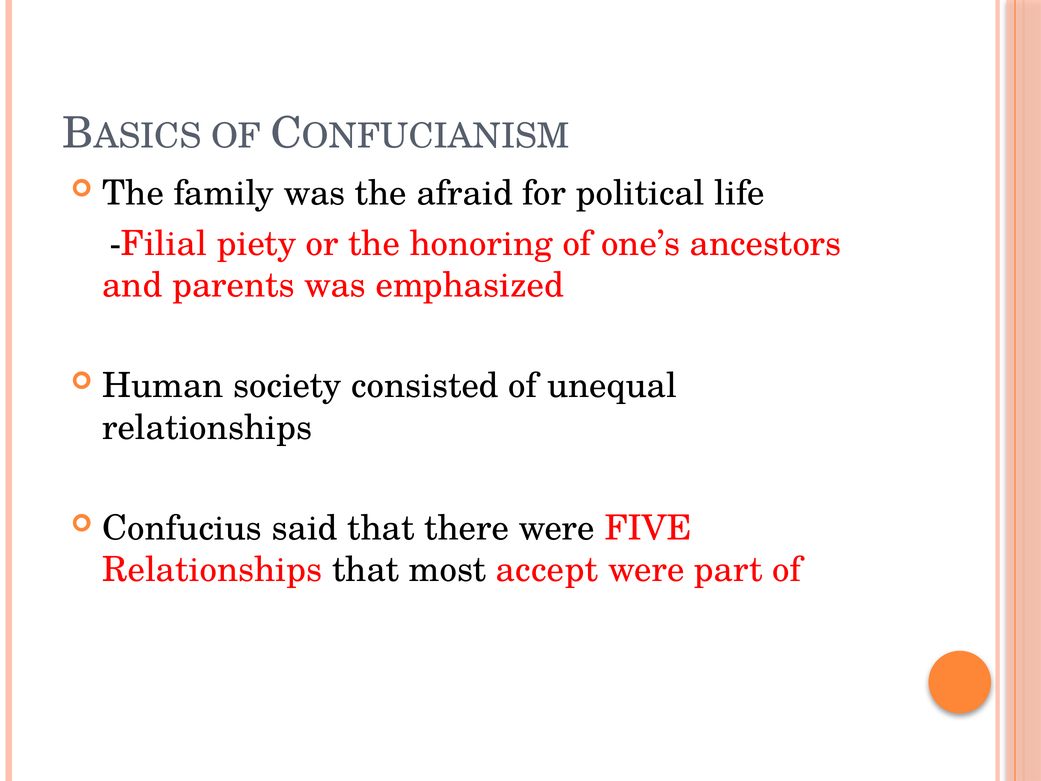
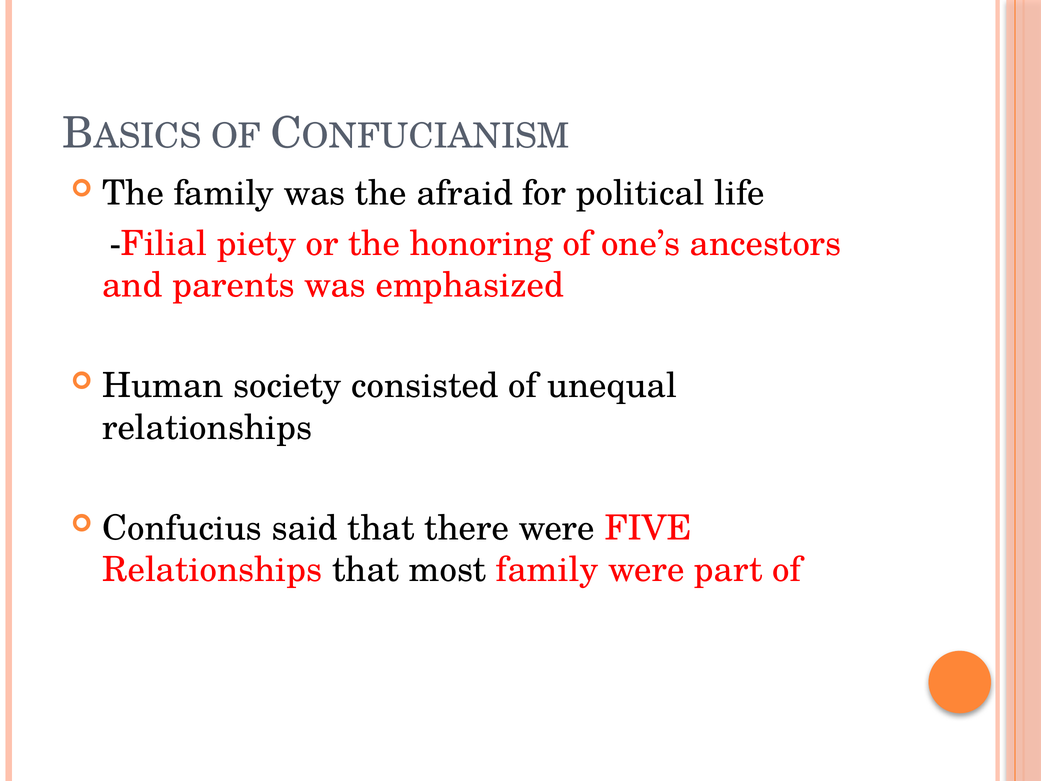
most accept: accept -> family (547, 570)
